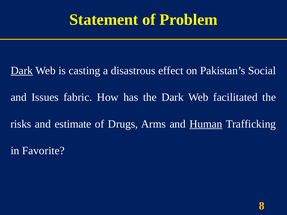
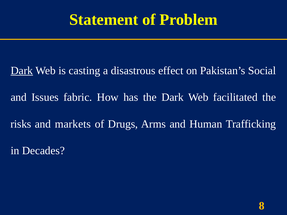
estimate: estimate -> markets (73, 124)
Human underline: present -> none (206, 124)
Favorite: Favorite -> Decades (43, 151)
